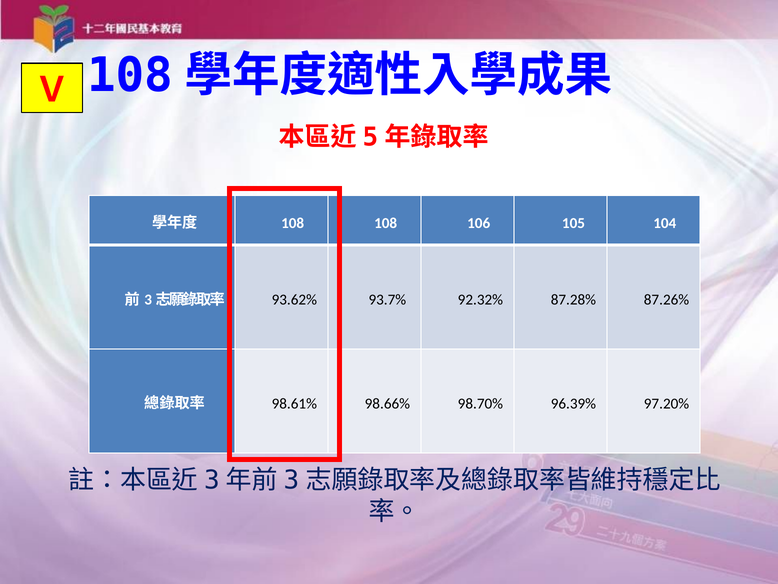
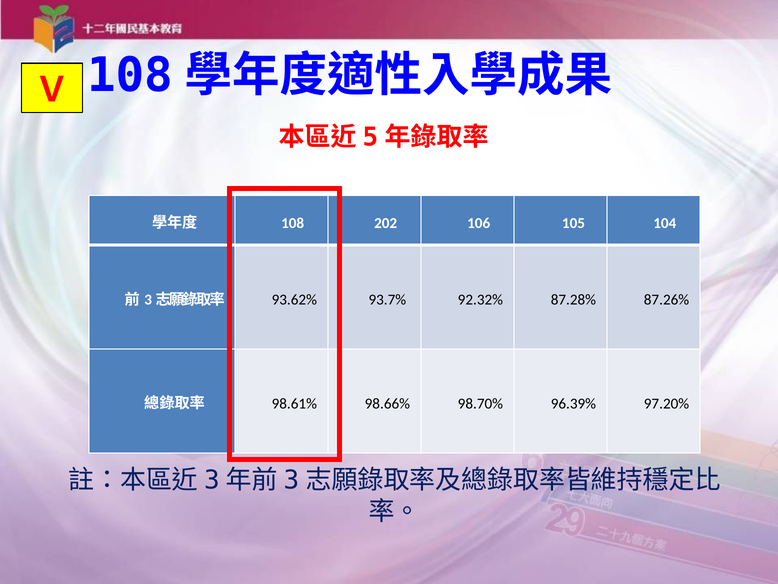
108 108: 108 -> 202 (386, 223)
